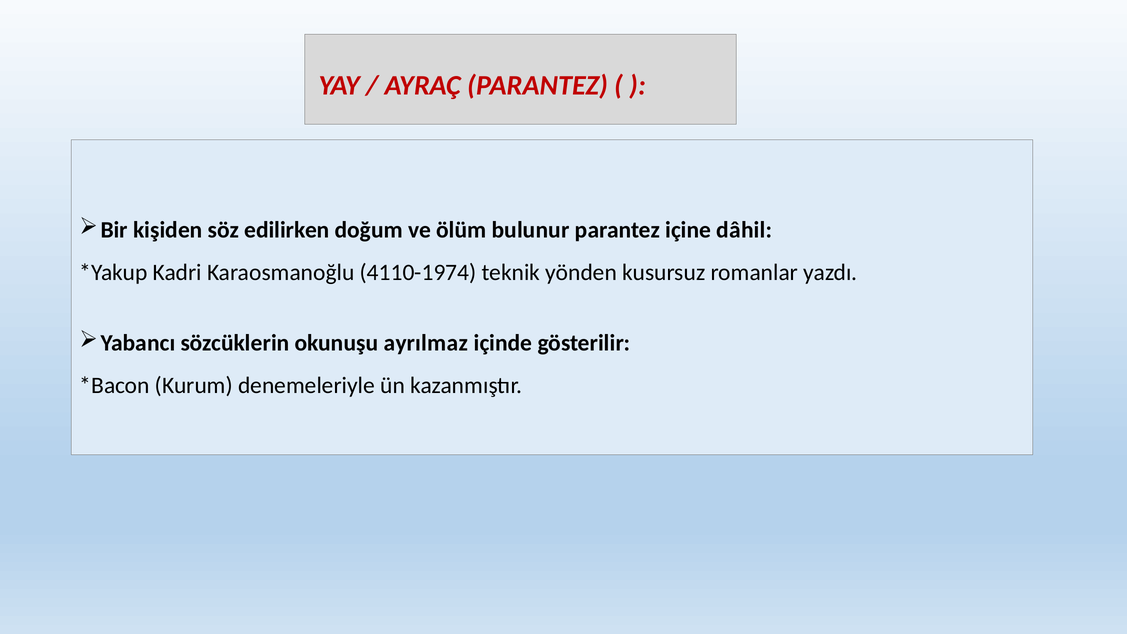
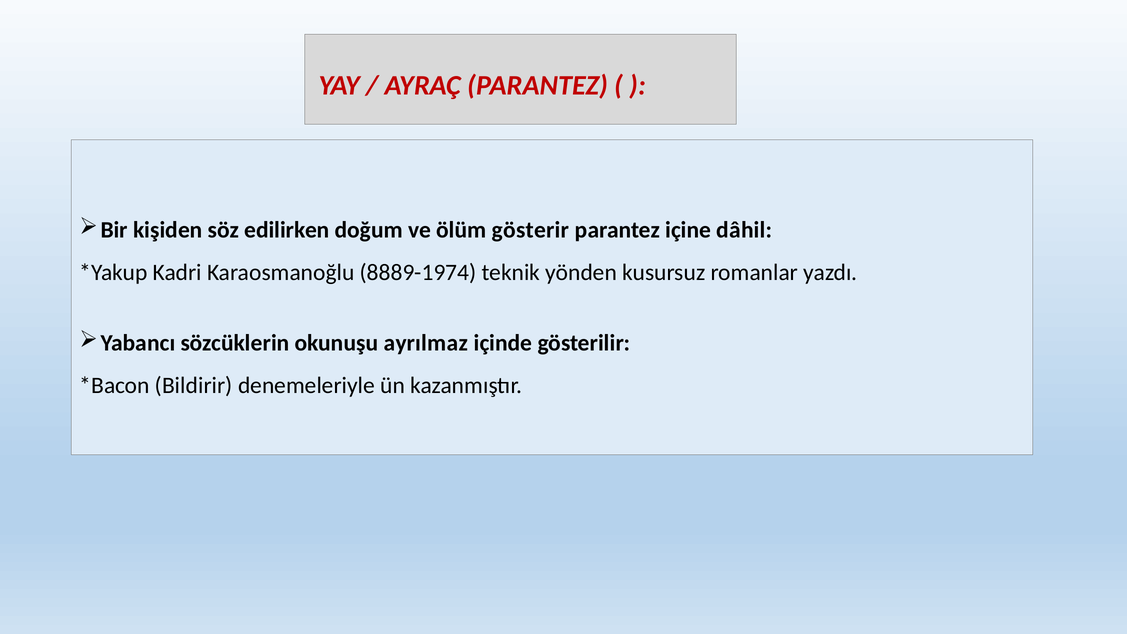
bulunur: bulunur -> gösterir (531, 230)
4110-1974: 4110-1974 -> 8889-1974 (418, 273)
Kurum: Kurum -> Bildirir (194, 385)
